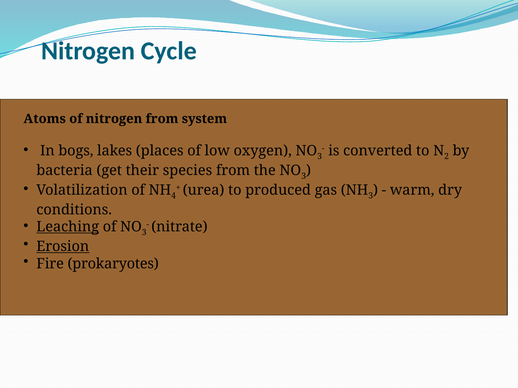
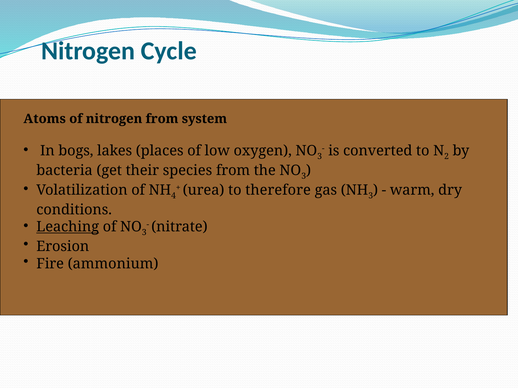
produced: produced -> therefore (278, 190)
Erosion underline: present -> none (63, 247)
prokaryotes: prokaryotes -> ammonium (113, 264)
